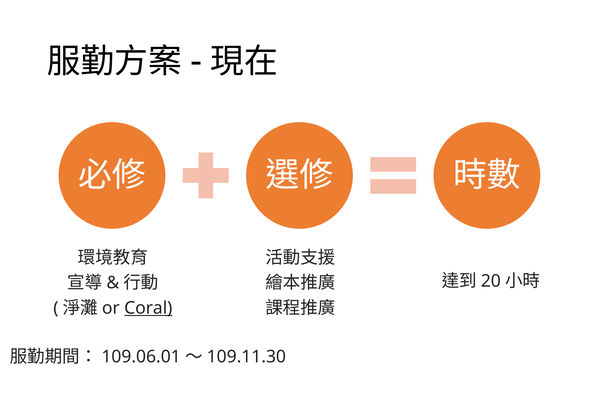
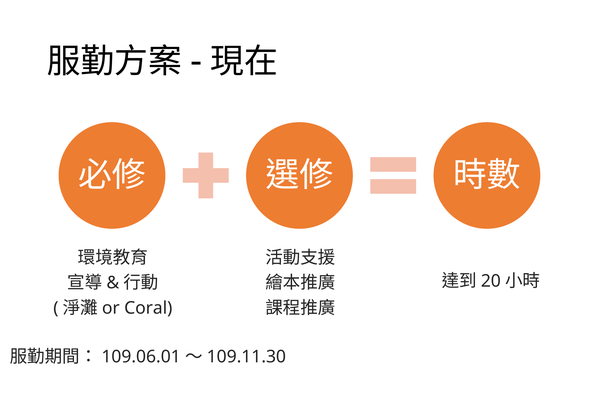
Coral underline: present -> none (148, 309)
